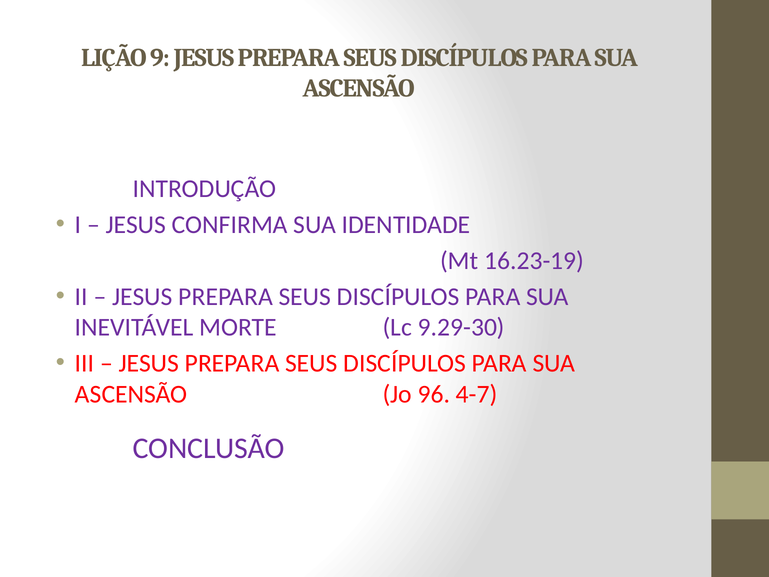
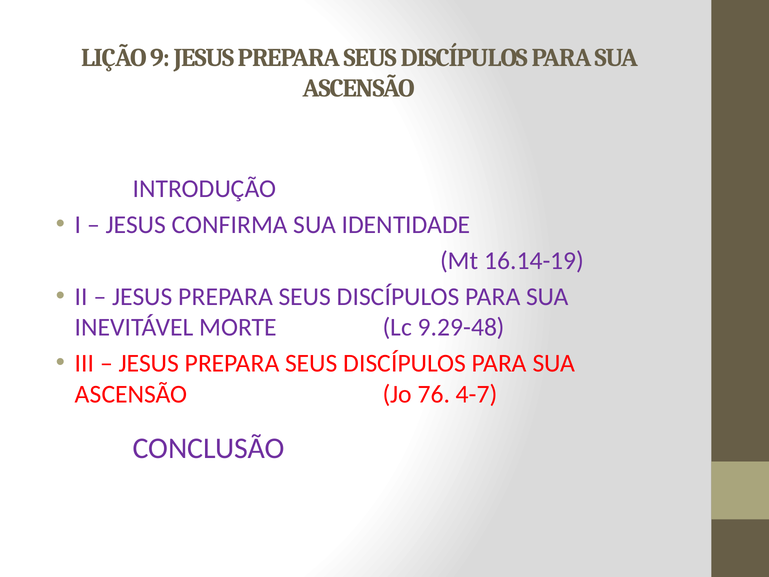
16.23-19: 16.23-19 -> 16.14-19 (534, 261)
9.29-30: 9.29-30 -> 9.29-48 (461, 327)
96: 96 -> 76 (434, 394)
